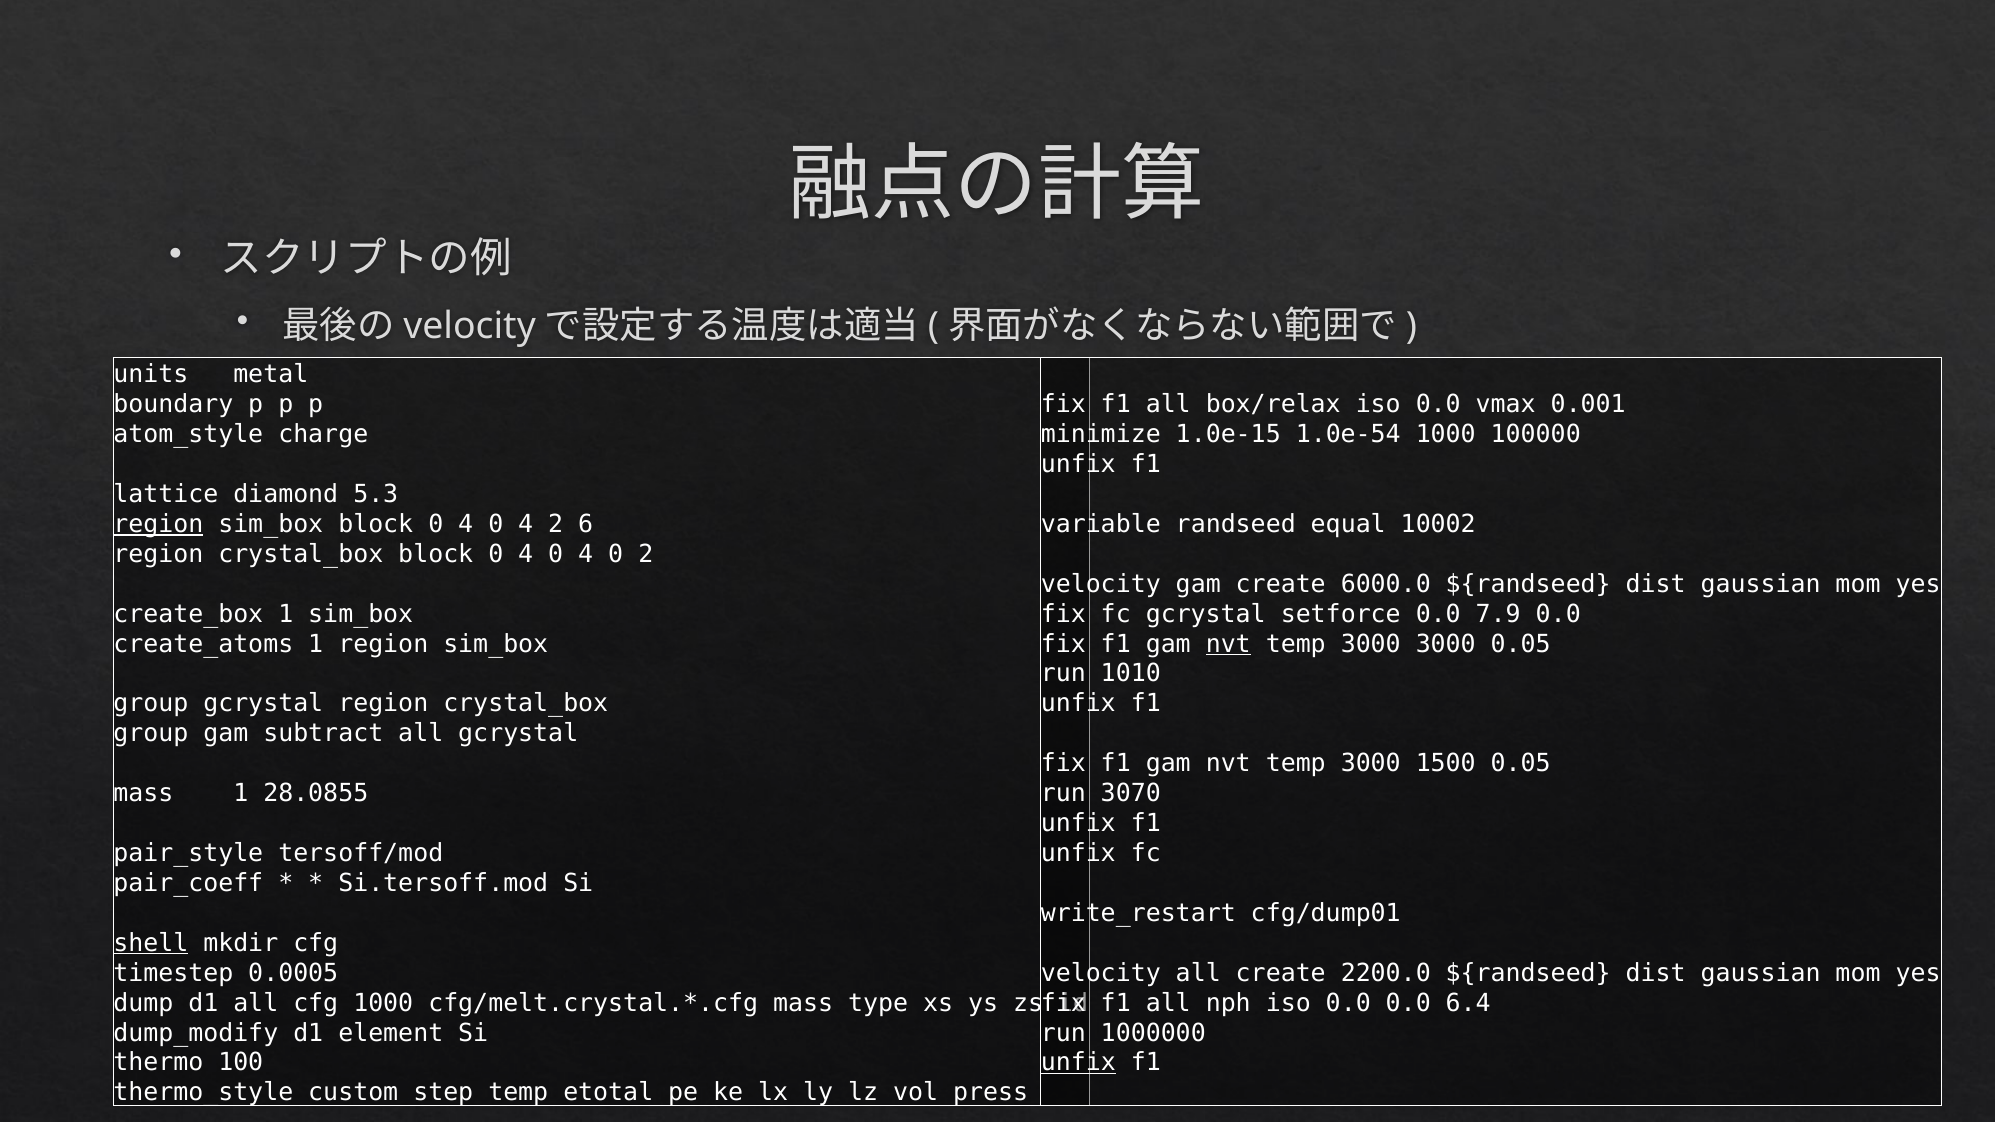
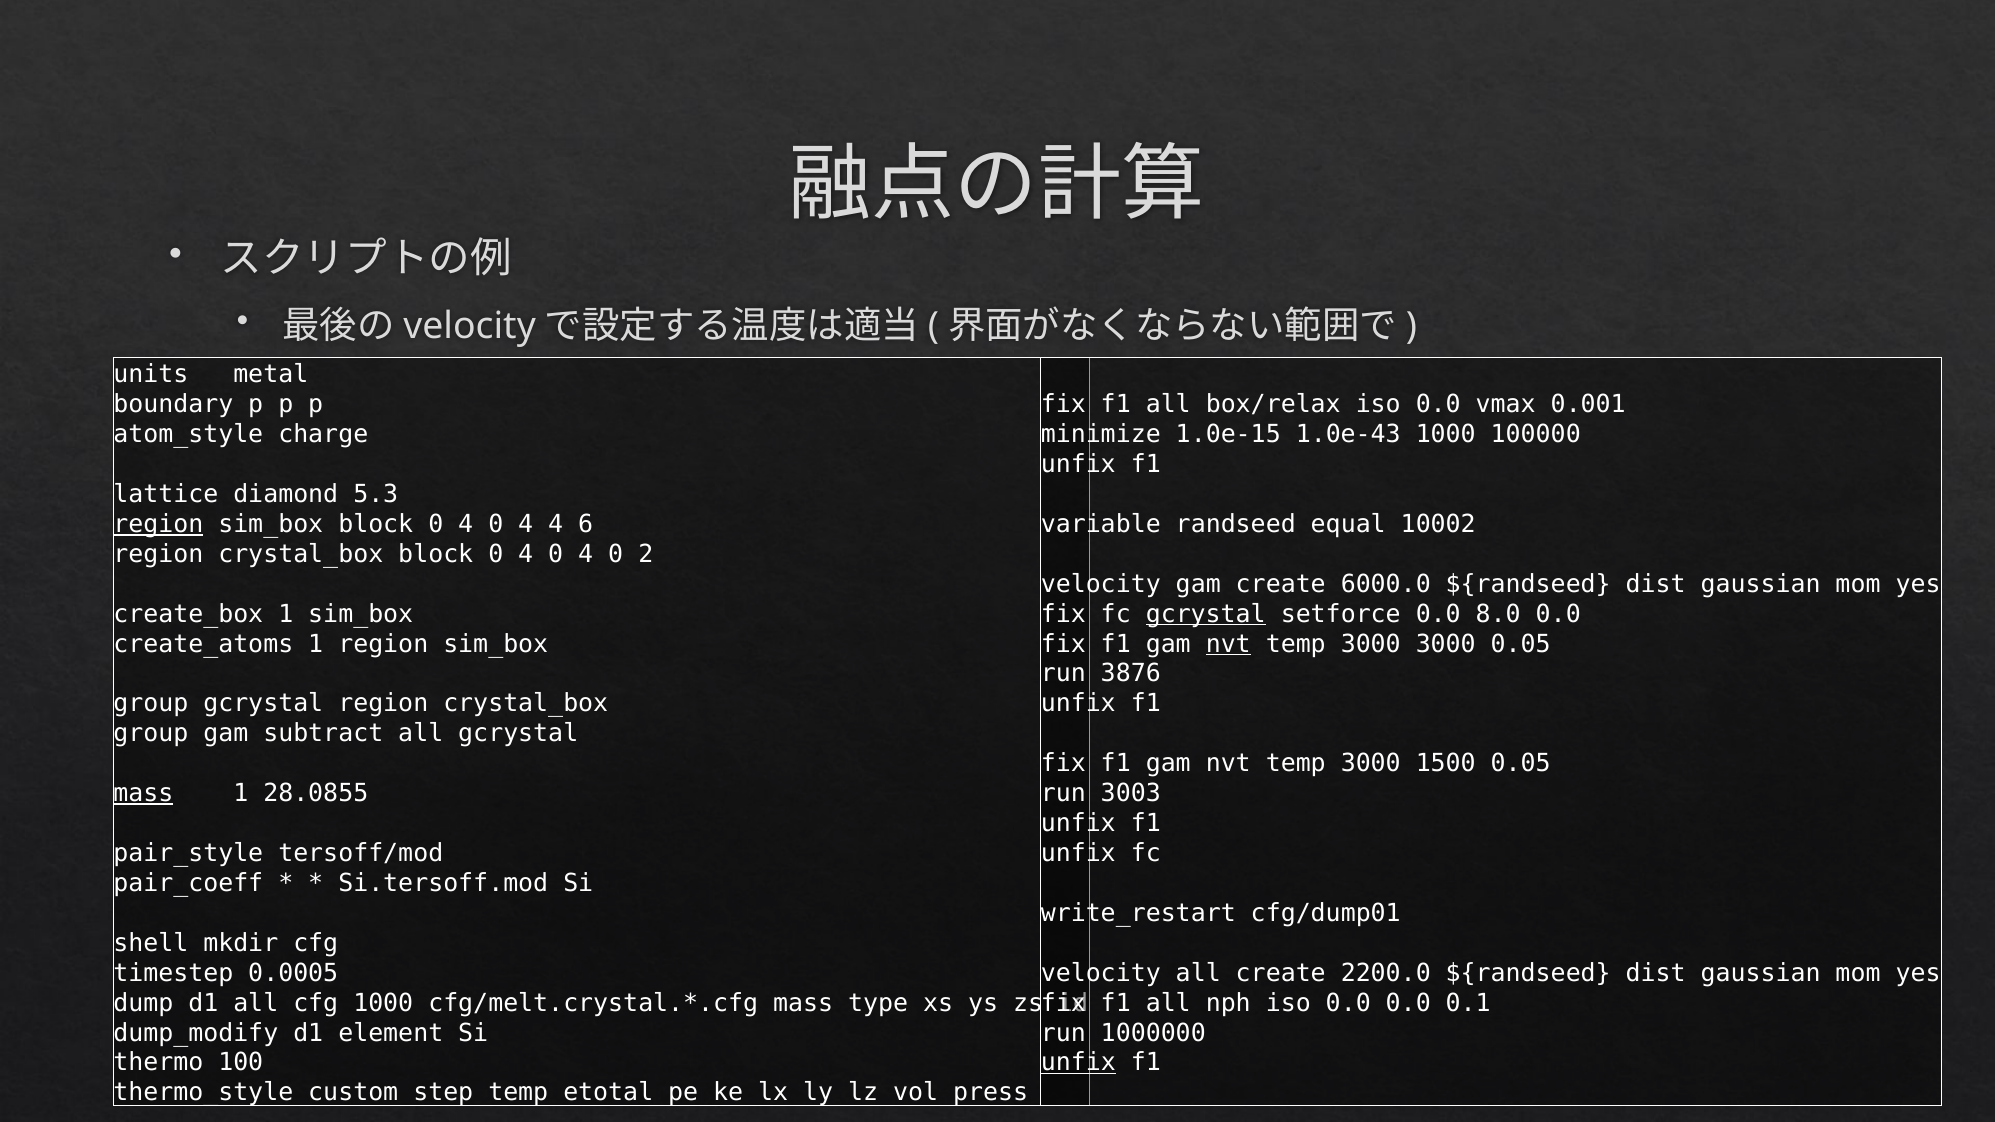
1.0e-54: 1.0e-54 -> 1.0e-43 (1348, 434)
4 2: 2 -> 4 (556, 524)
gcrystal underline: none -> present (1206, 614)
7.9: 7.9 -> 8.0 (1498, 614)
1010: 1010 -> 3876 (1131, 674)
mass underline: none -> present (143, 794)
3070: 3070 -> 3003 (1131, 794)
shell underline: present -> none (151, 943)
6.4: 6.4 -> 0.1 (1468, 1003)
